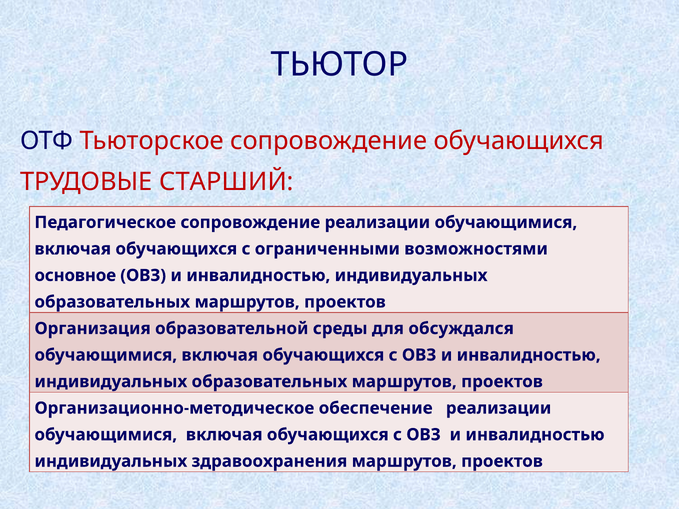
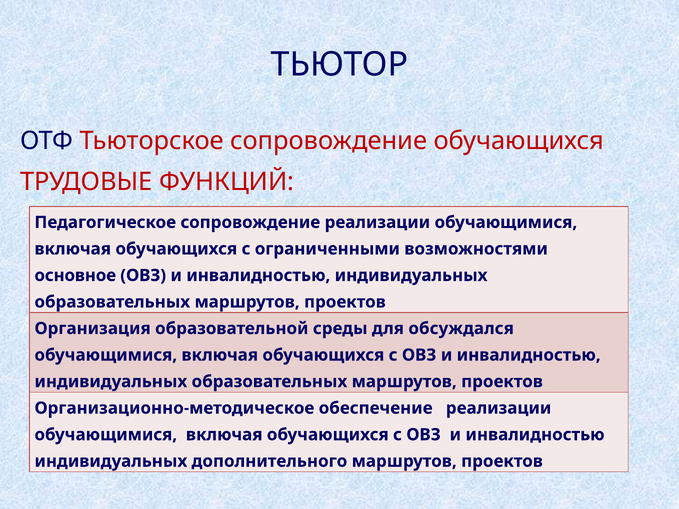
СТАРШИЙ: СТАРШИЙ -> ФУНКЦИЙ (227, 182)
здравоохранения: здравоохранения -> дополнительного (269, 461)
